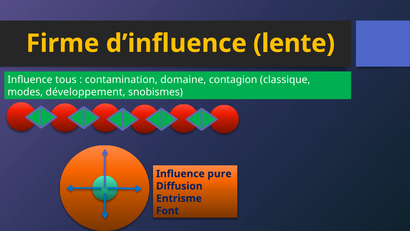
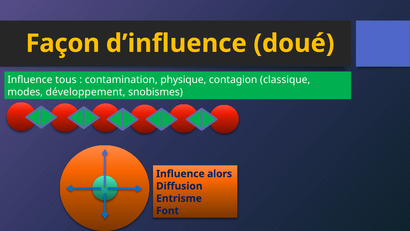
Firme: Firme -> Façon (63, 43)
lente: lente -> doué (294, 43)
domaine: domaine -> physique (183, 80)
pure: pure -> alors (220, 174)
